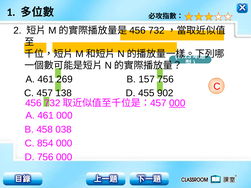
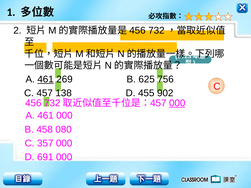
461 underline: none -> present (46, 79)
157: 157 -> 625 (147, 79)
038: 038 -> 080 (64, 130)
854: 854 -> 357 (45, 143)
D 756: 756 -> 691 (45, 157)
